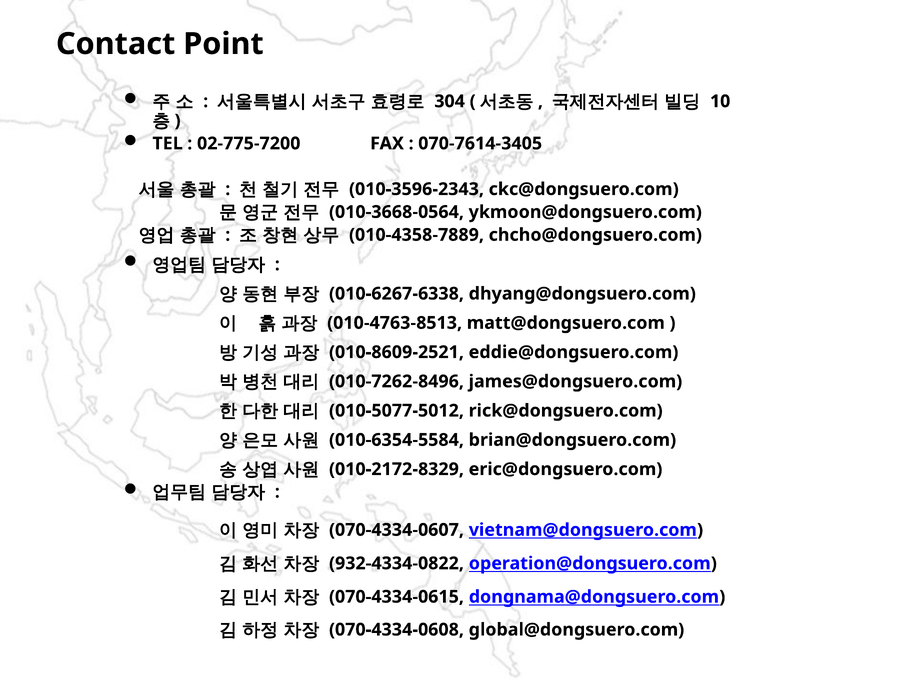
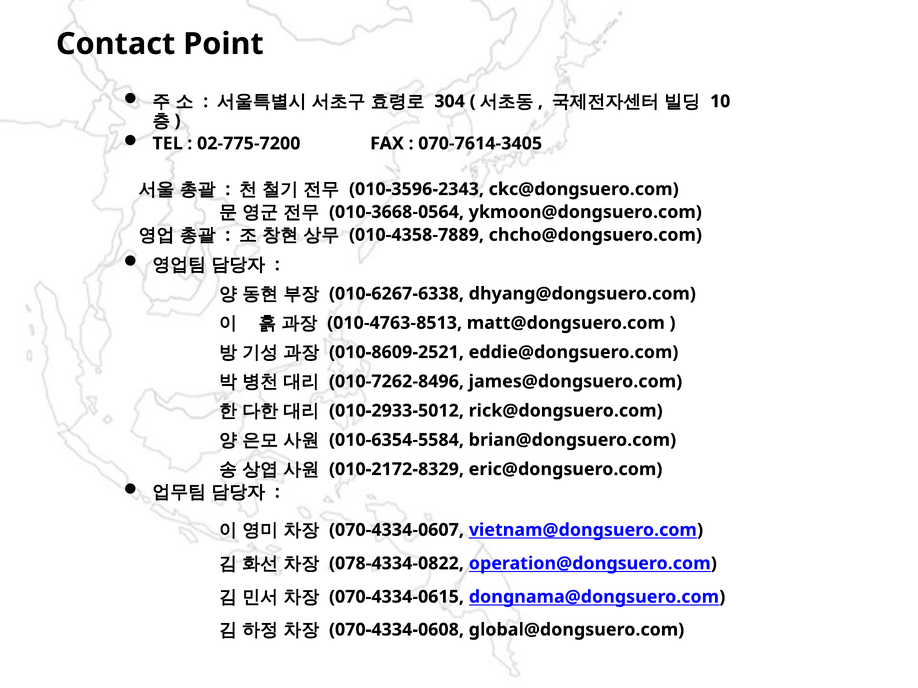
010-5077-5012: 010-5077-5012 -> 010-2933-5012 (396, 411)
932-4334-0822: 932-4334-0822 -> 078-4334-0822 (396, 564)
